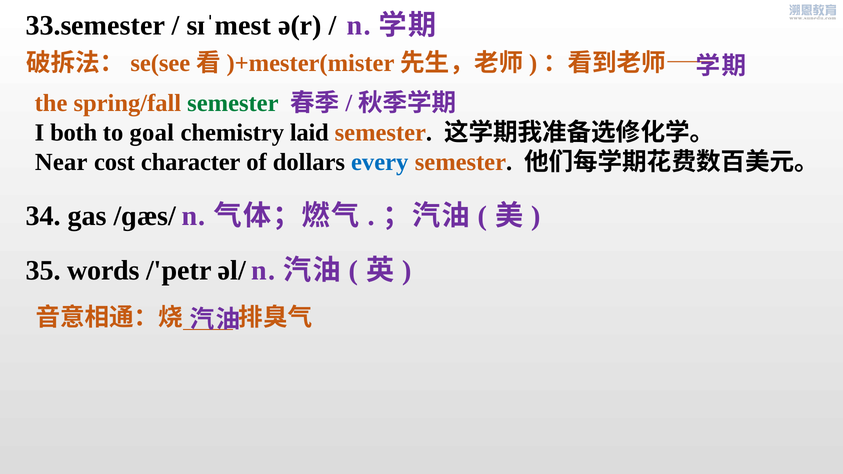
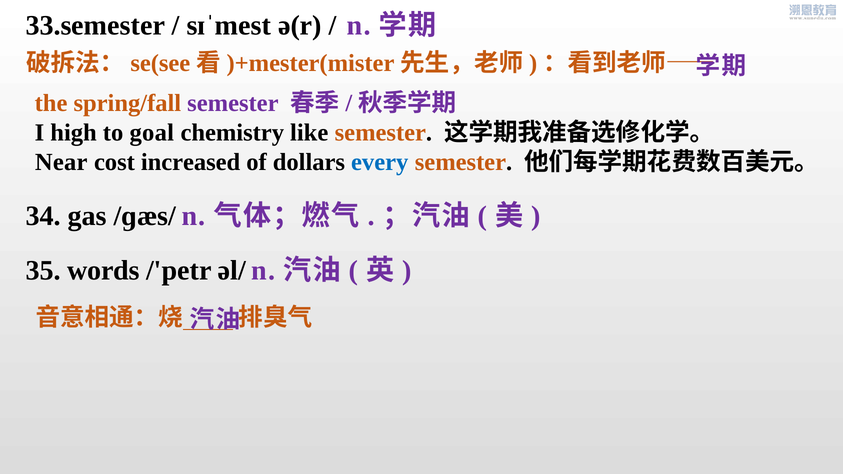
semester colour: green -> purple (233, 103)
both: both -> high (74, 133)
laid: laid -> like (309, 133)
character: character -> increased (191, 162)
